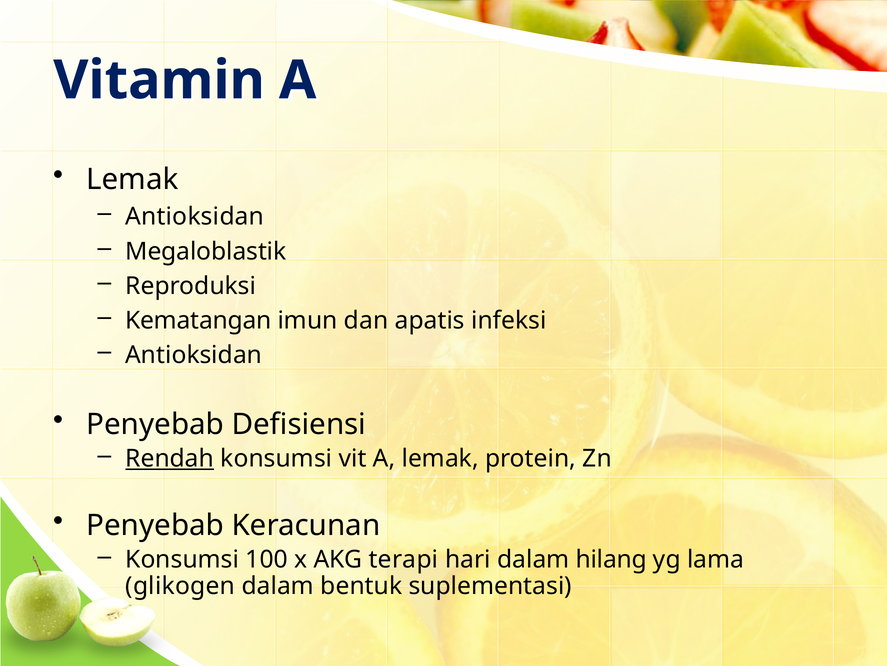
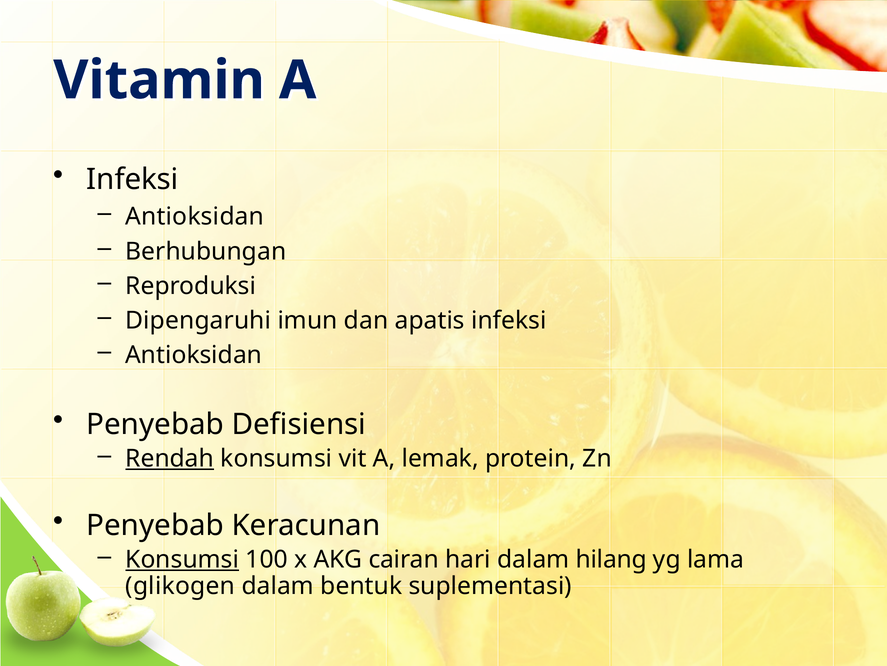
Lemak: Lemak -> Infeksi (132, 179)
Megaloblastik: Megaloblastik -> Berhubungan (206, 251)
Kematangan: Kematangan -> Dipengaruhi (198, 320)
Konsumsi underline: none -> present (182, 559)
terapi: terapi -> cairan (404, 559)
